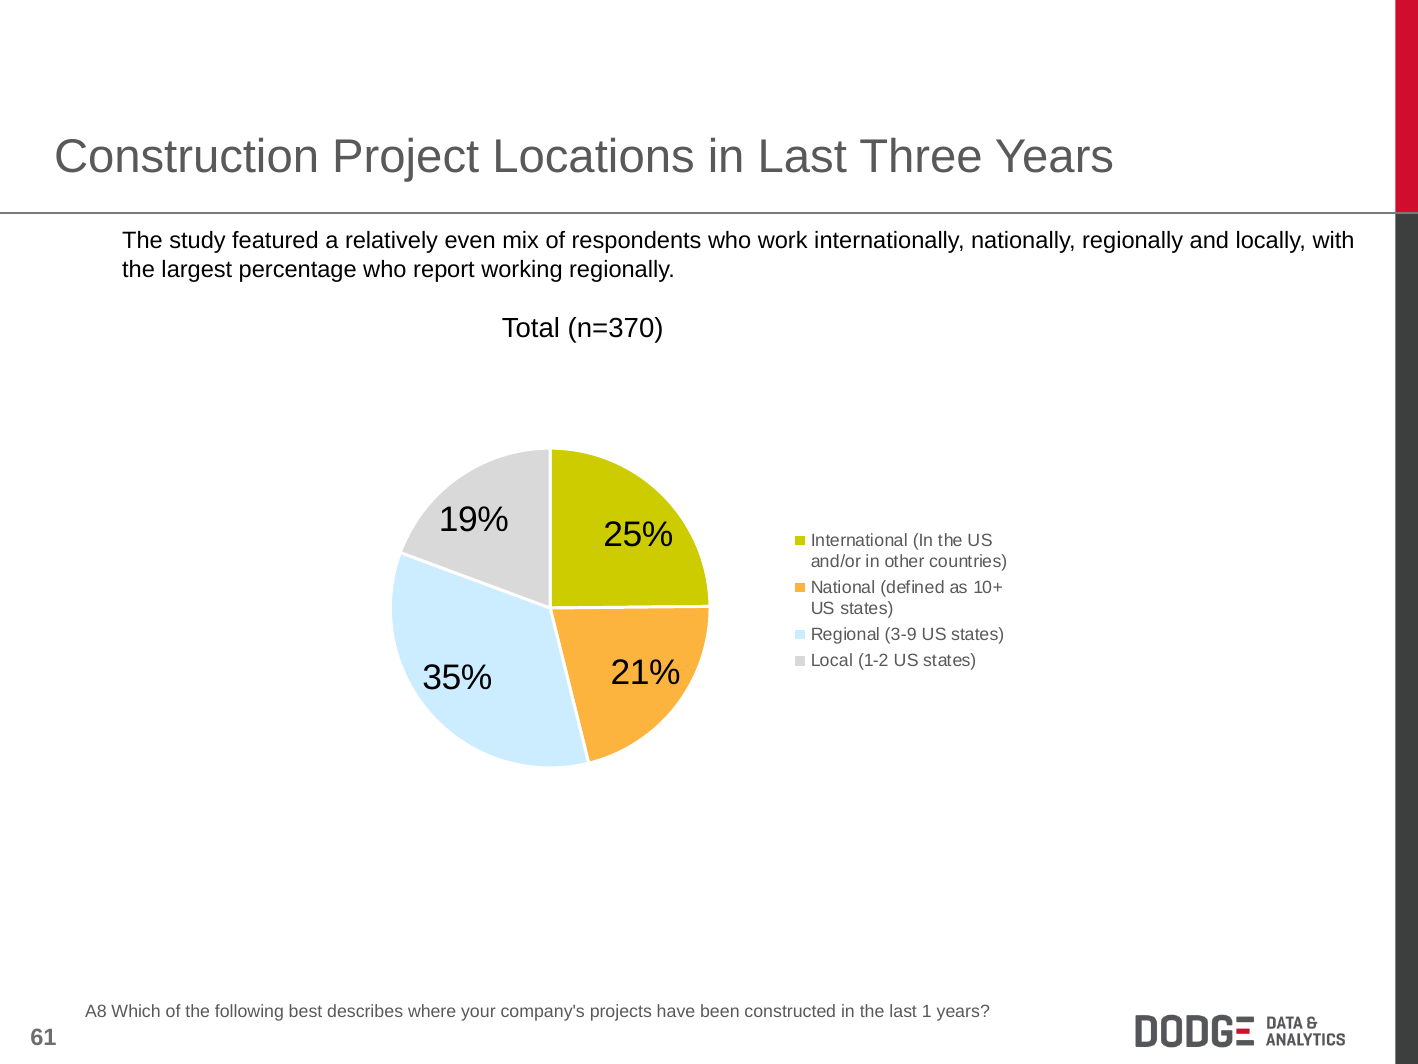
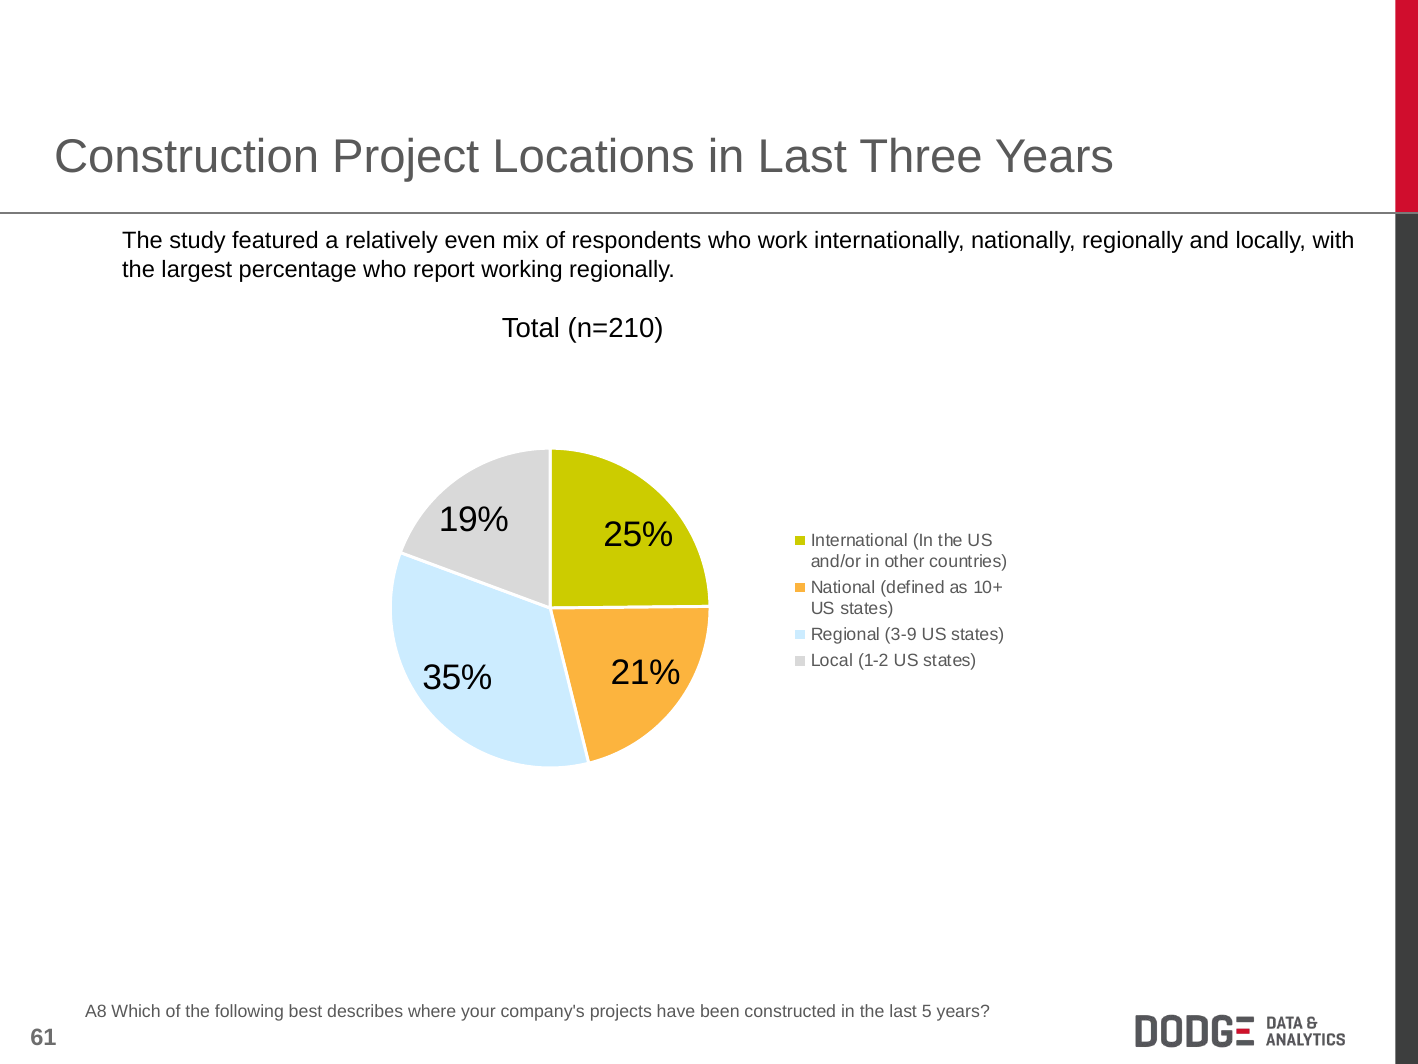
n=370: n=370 -> n=210 (616, 329)
1: 1 -> 5 (927, 1012)
